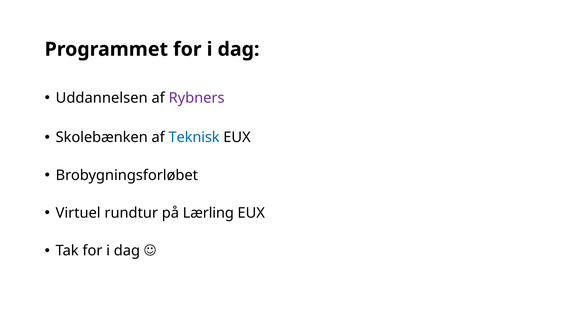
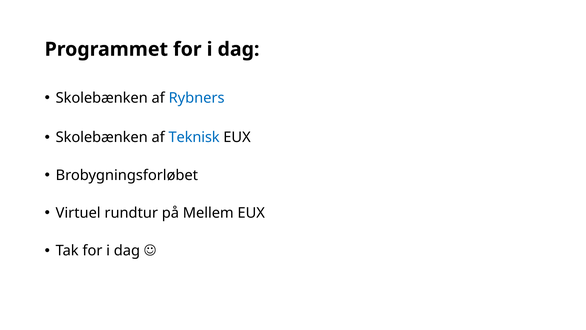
Uddannelsen: Uddannelsen -> Skolebænken (102, 98)
Rybners colour: purple -> blue (197, 98)
Lærling: Lærling -> Mellem (208, 213)
